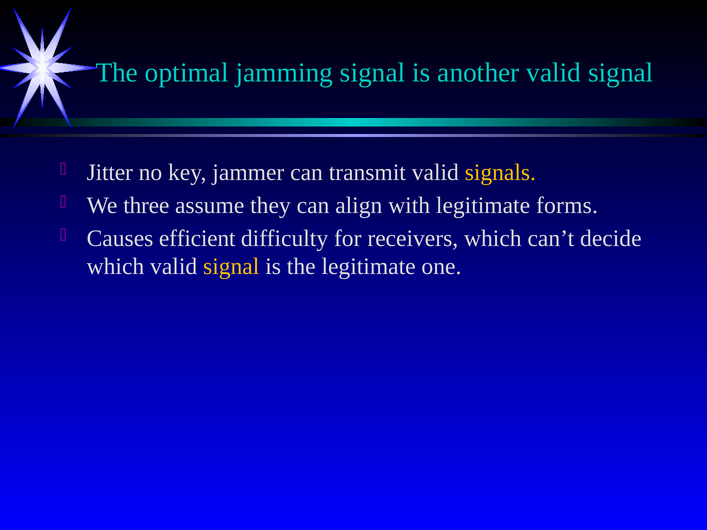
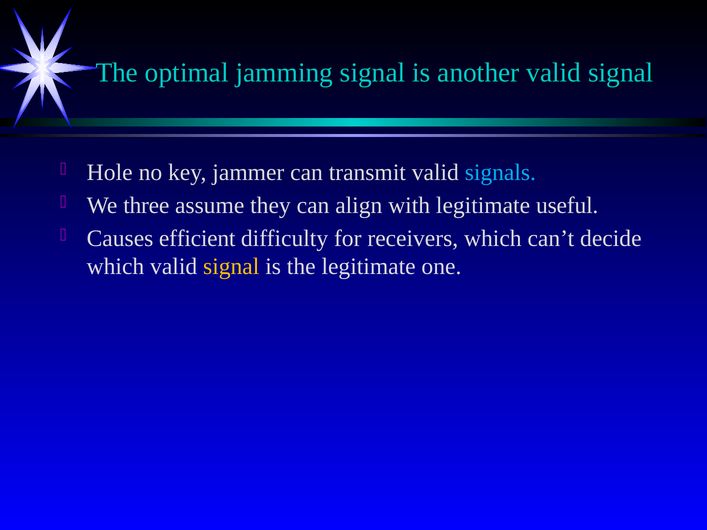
Jitter: Jitter -> Hole (110, 173)
signals colour: yellow -> light blue (500, 173)
forms: forms -> useful (567, 206)
